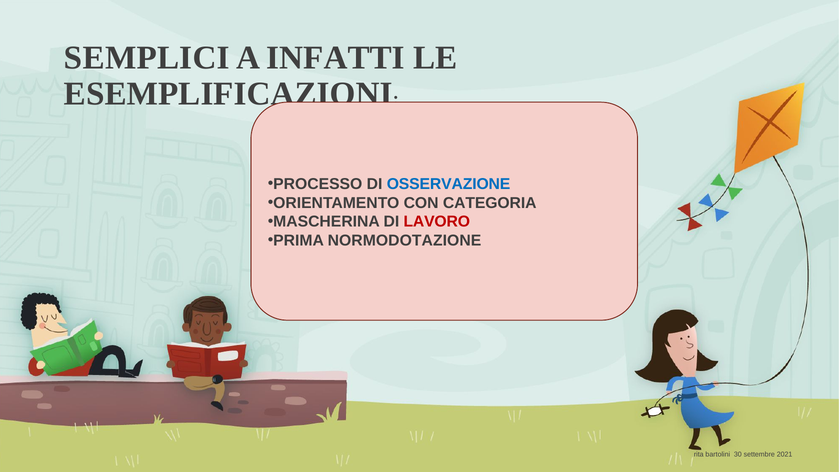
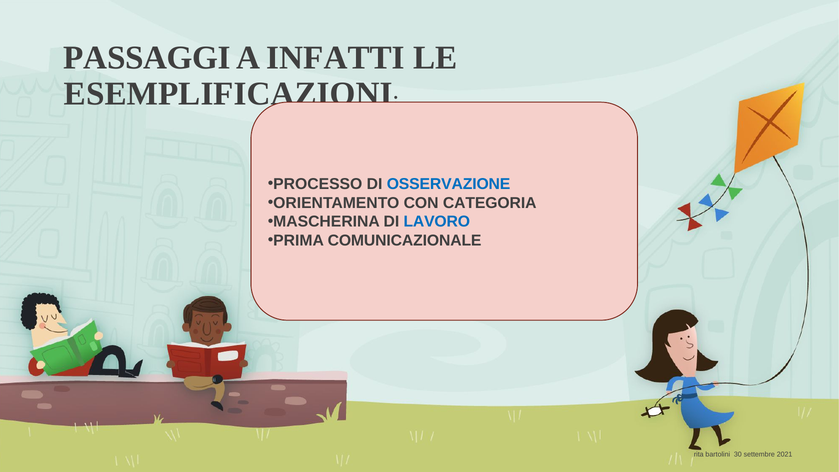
SEMPLICI: SEMPLICI -> PASSAGGI (147, 58)
LAVORO colour: red -> blue (437, 222)
NORMODOTAZIONE: NORMODOTAZIONE -> COMUNICAZIONALE (405, 241)
